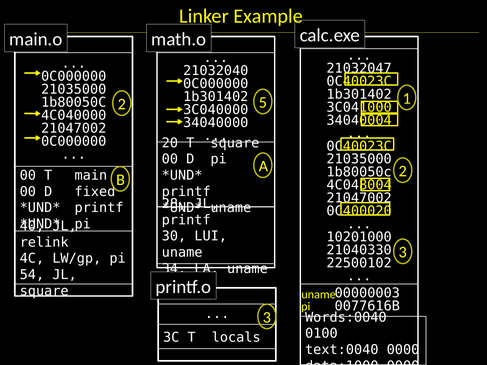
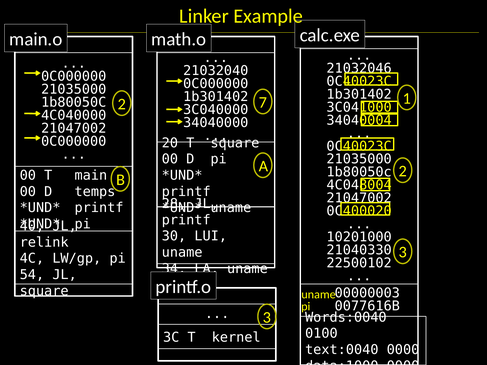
21032047: 21032047 -> 21032046 (359, 68)
5: 5 -> 7 (263, 103)
fixed: fixed -> temps (95, 192)
locals: locals -> kernel (236, 338)
